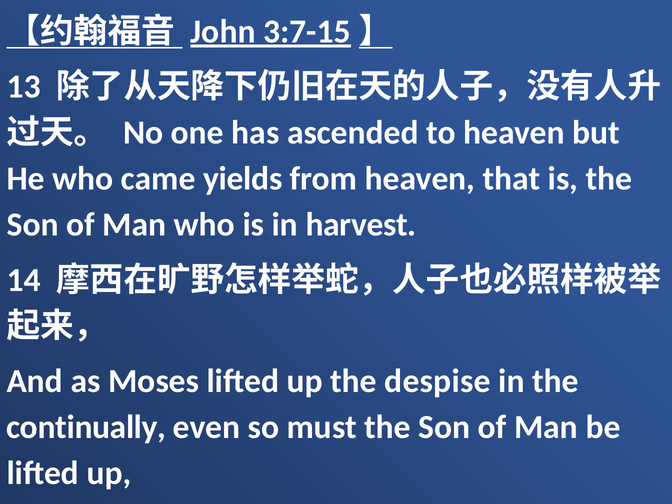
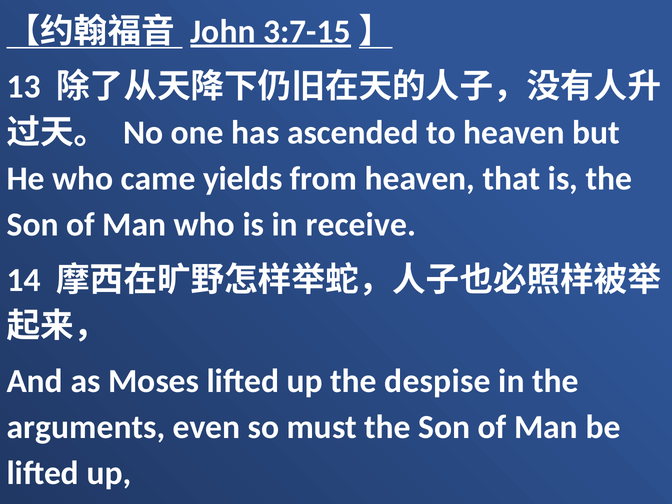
harvest: harvest -> receive (361, 225)
continually: continually -> arguments (86, 427)
